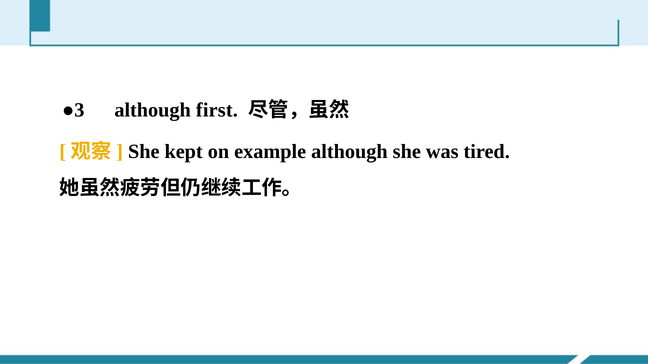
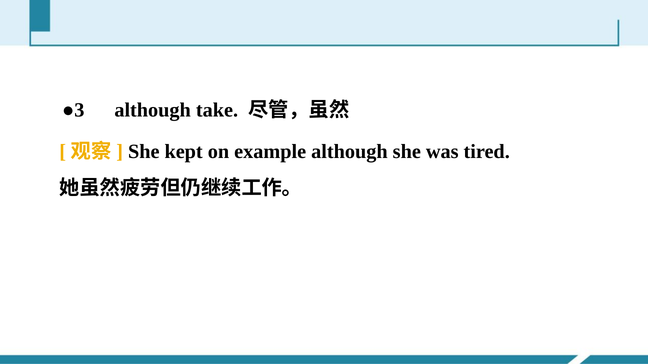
first: first -> take (217, 110)
